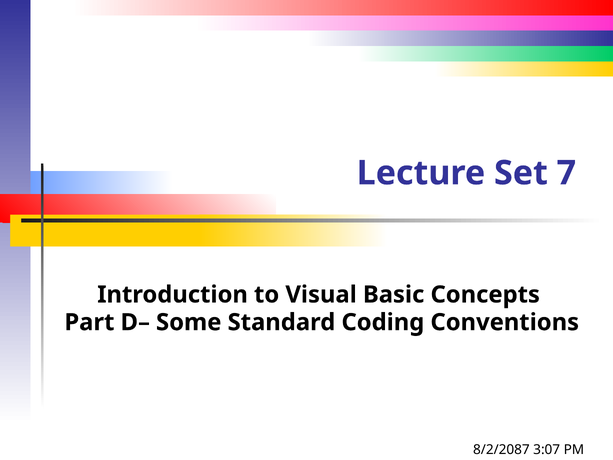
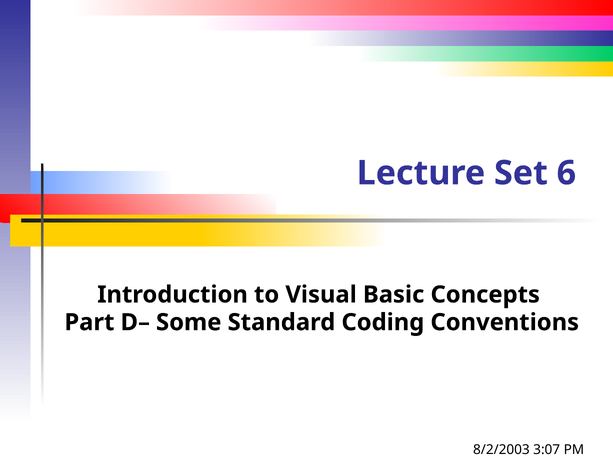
7: 7 -> 6 (566, 173)
8/2/2087: 8/2/2087 -> 8/2/2003 (501, 449)
